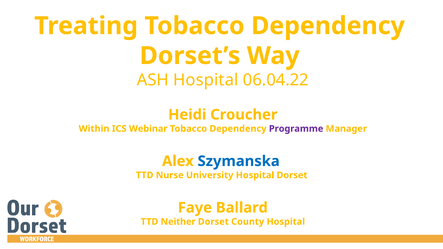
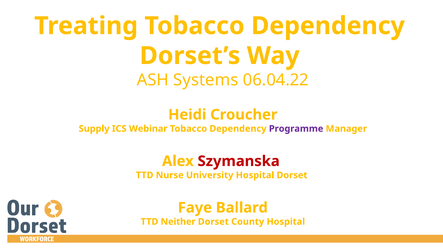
ASH Hospital: Hospital -> Systems (206, 80)
Within: Within -> Supply (94, 129)
Szymanska colour: blue -> red (239, 161)
